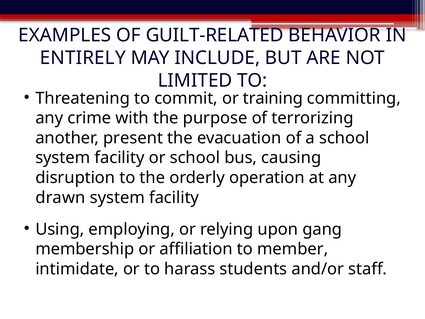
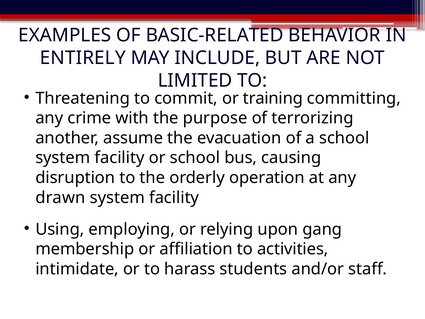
GUILT-RELATED: GUILT-RELATED -> BASIC-RELATED (215, 35)
present: present -> assume (133, 138)
member: member -> activities (293, 249)
